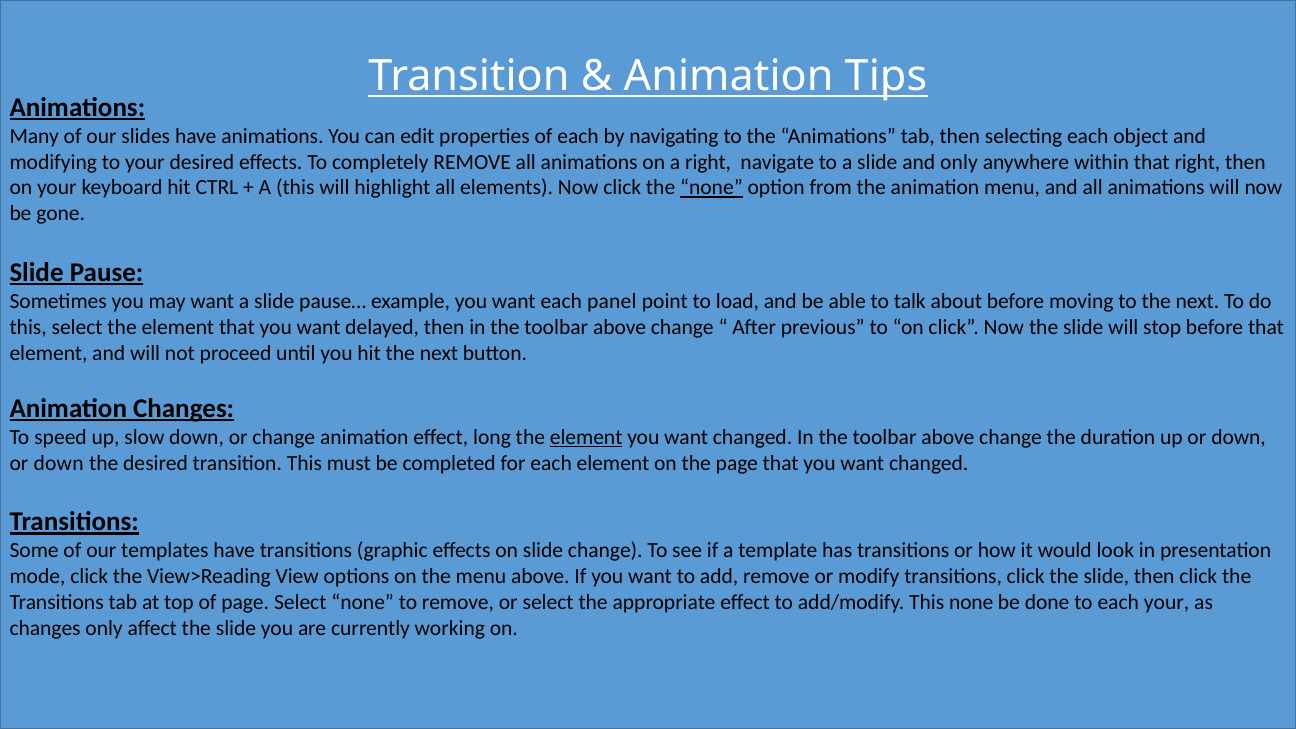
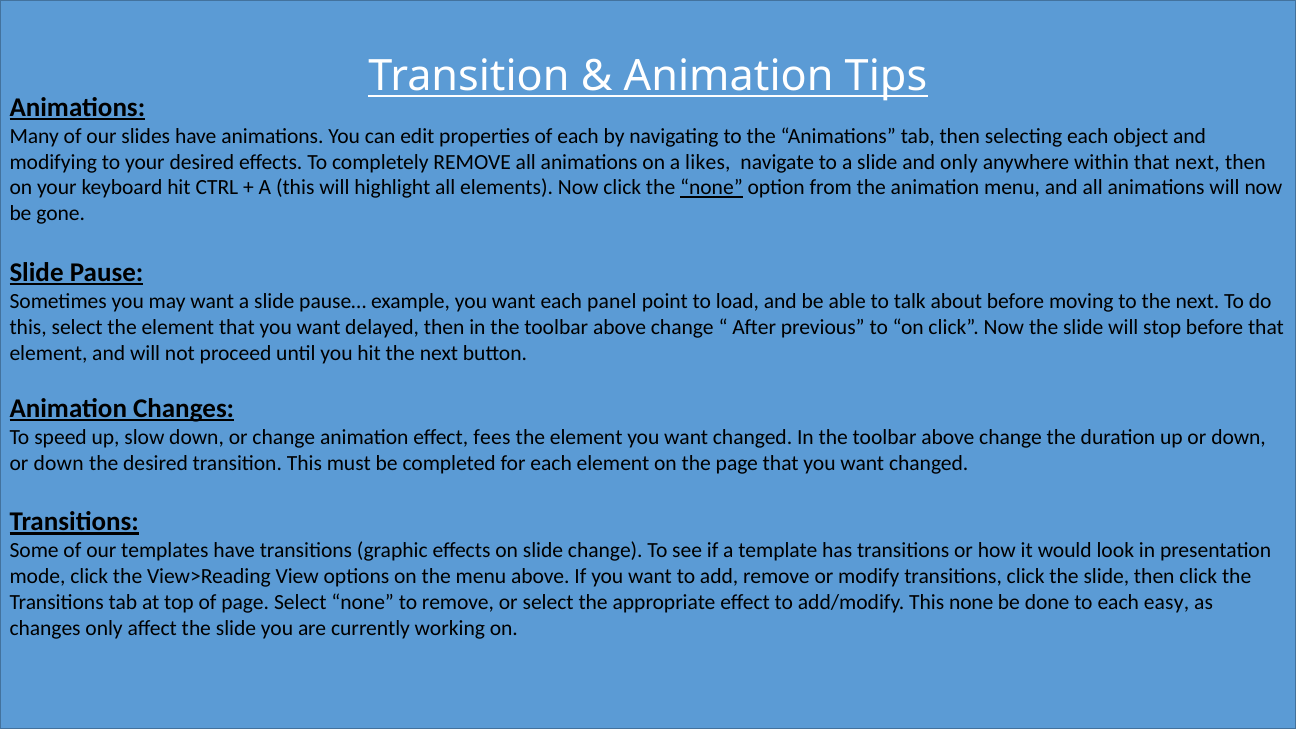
a right: right -> likes (708, 162)
that right: right -> next (1197, 162)
long: long -> fees (492, 437)
element underline: present -> none (586, 437)
each your: your -> easy (1166, 602)
